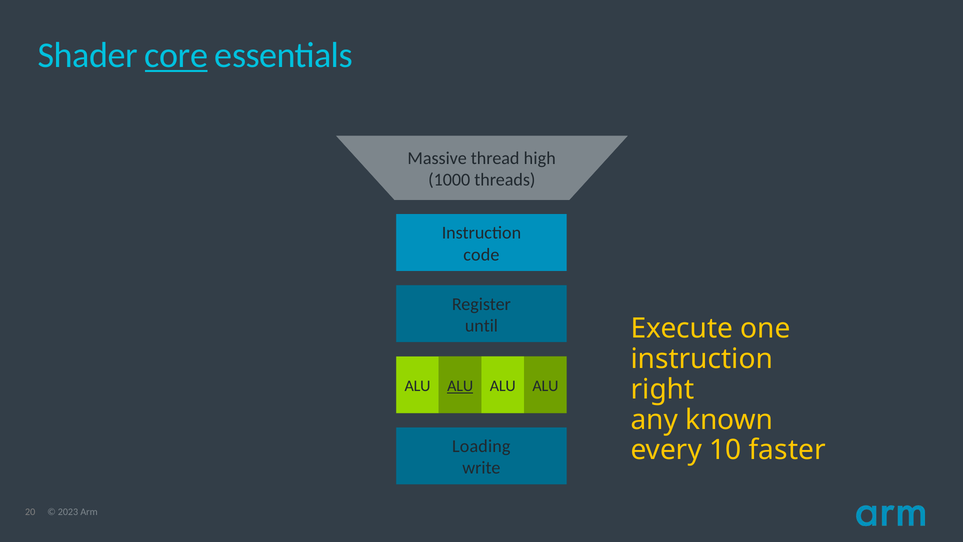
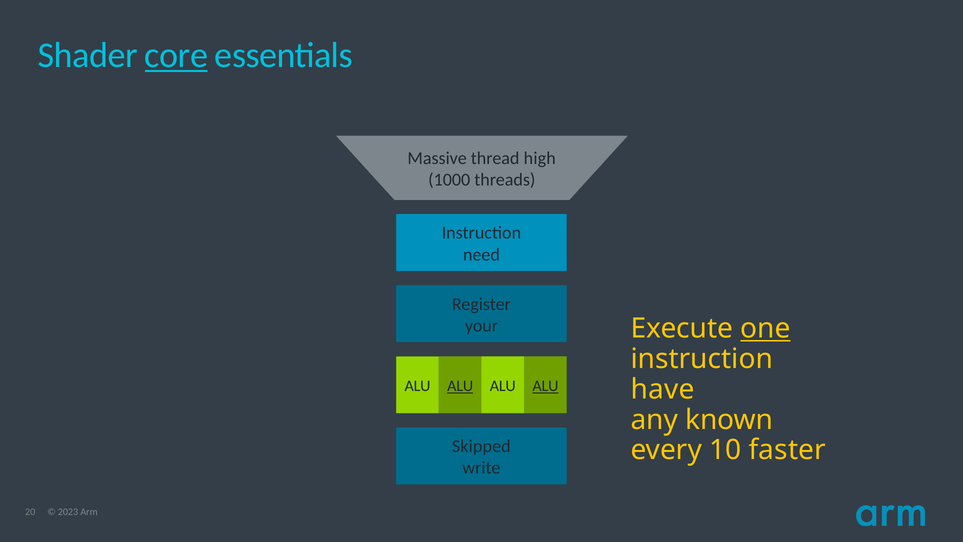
code: code -> need (481, 254)
until: until -> your (481, 326)
one underline: none -> present (765, 329)
ALU underline: none -> present (545, 386)
right: right -> have (663, 389)
Loading: Loading -> Skipped (481, 446)
